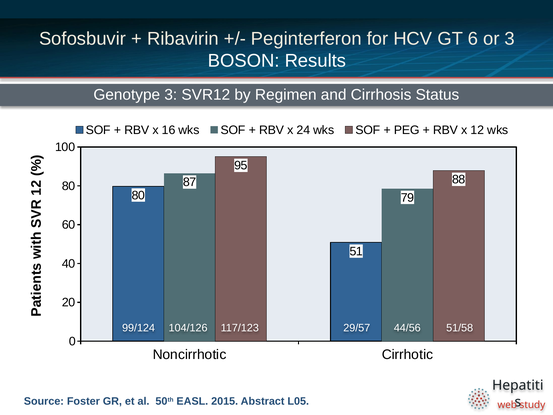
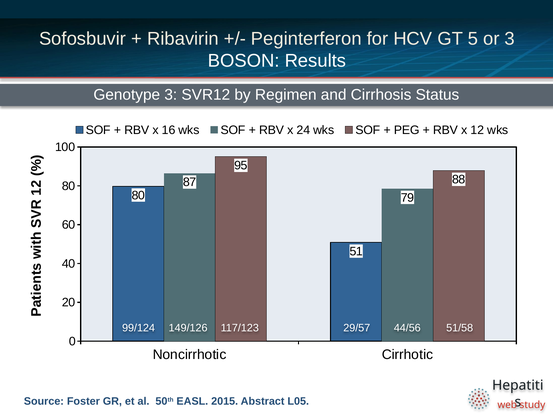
6: 6 -> 5 (473, 39)
104/126: 104/126 -> 149/126 (188, 328)
